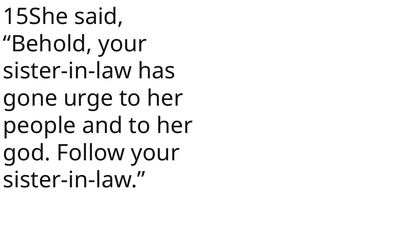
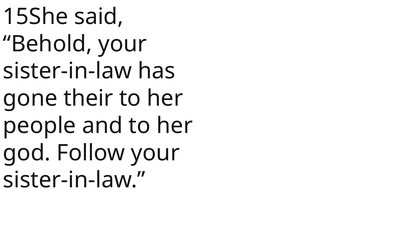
urge: urge -> their (88, 99)
